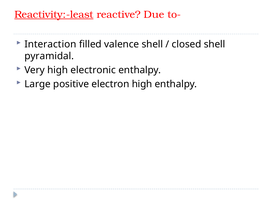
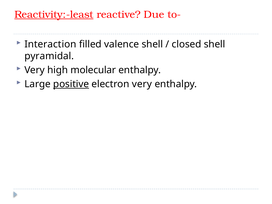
electronic: electronic -> molecular (93, 70)
positive underline: none -> present (71, 84)
electron high: high -> very (142, 84)
